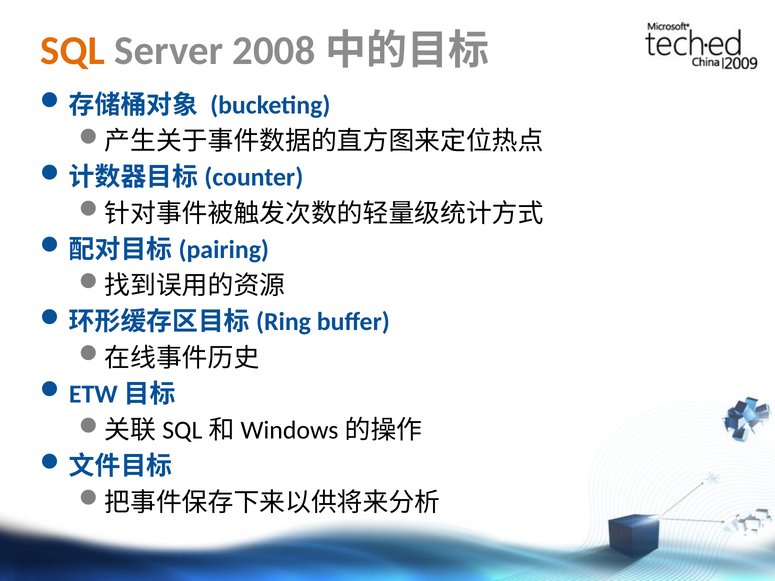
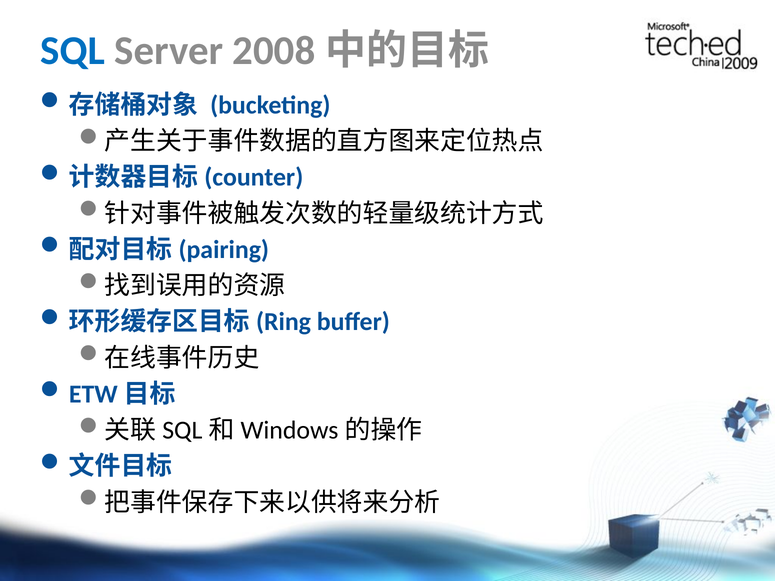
SQL colour: orange -> blue (73, 51)
